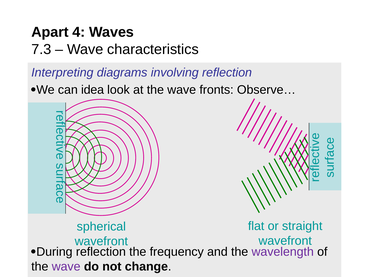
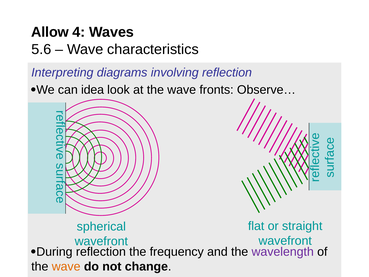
Apart: Apart -> Allow (50, 32)
7.3: 7.3 -> 5.6 (41, 49)
wave colour: purple -> orange (66, 266)
